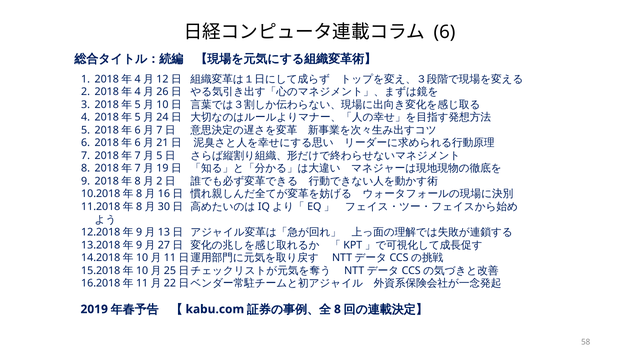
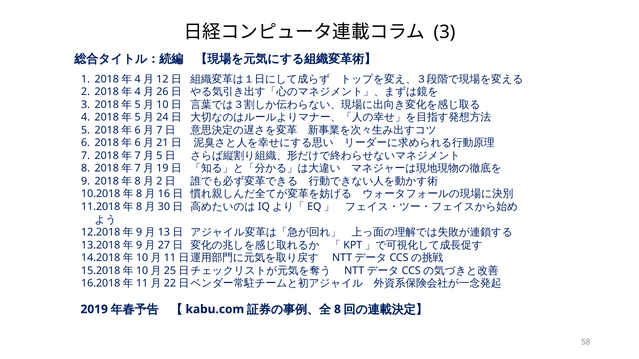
6: 6 -> 3 (444, 32)
